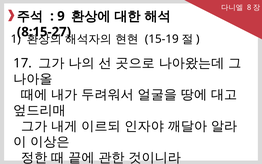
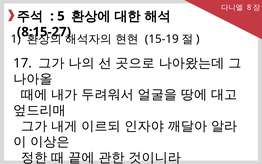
9: 9 -> 5 (61, 16)
